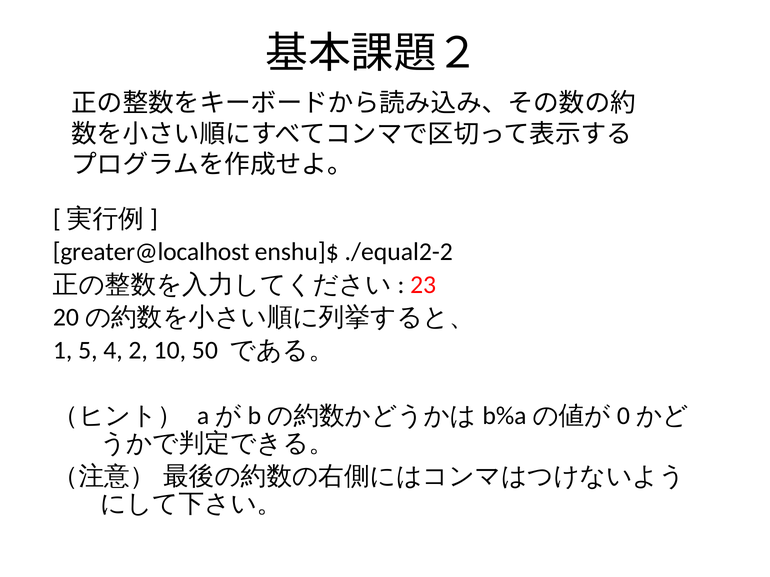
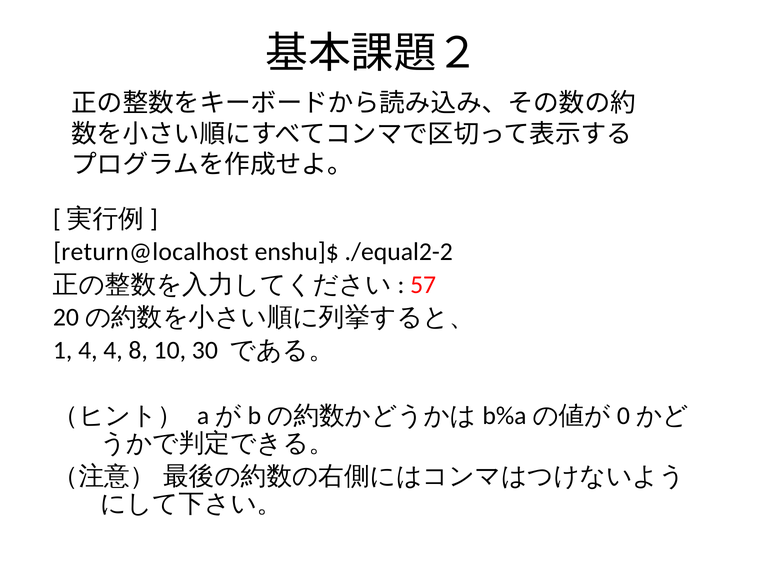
greater@localhost: greater@localhost -> return@localhost (151, 252)
23: 23 -> 57 (423, 285)
1 5: 5 -> 4 (88, 350)
2: 2 -> 8 (138, 350)
50: 50 -> 30 (205, 350)
